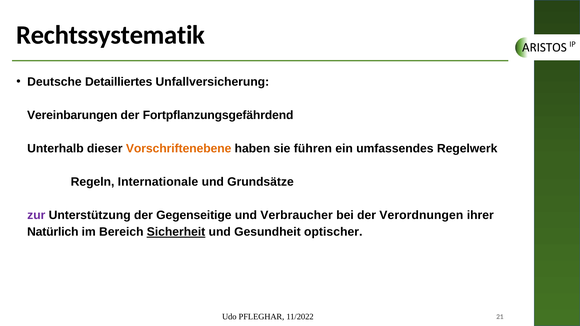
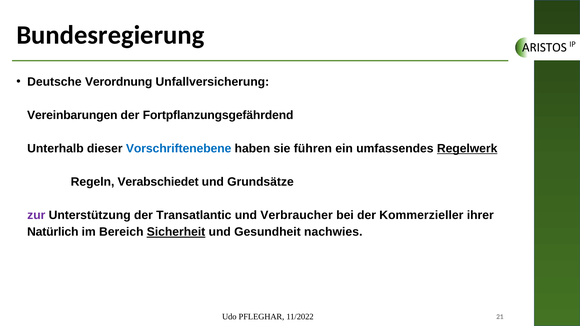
Rechtssystematik: Rechtssystematik -> Bundesregierung (110, 35)
Detailliertes: Detailliertes -> Verordnung (119, 82)
Vorschriftenebene colour: orange -> blue (179, 149)
Regelwerk underline: none -> present (467, 149)
Internationale: Internationale -> Verabschiedet (158, 182)
Gegenseitige: Gegenseitige -> Transatlantic (194, 215)
Verordnungen: Verordnungen -> Kommerzieller (421, 215)
optischer: optischer -> nachwies (333, 232)
